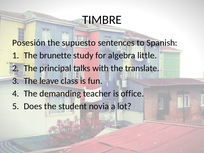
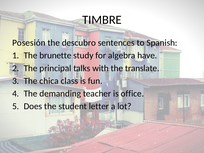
supuesto: supuesto -> descubro (79, 43)
little: little -> have (147, 55)
leave: leave -> chica (49, 81)
novia: novia -> letter (99, 106)
